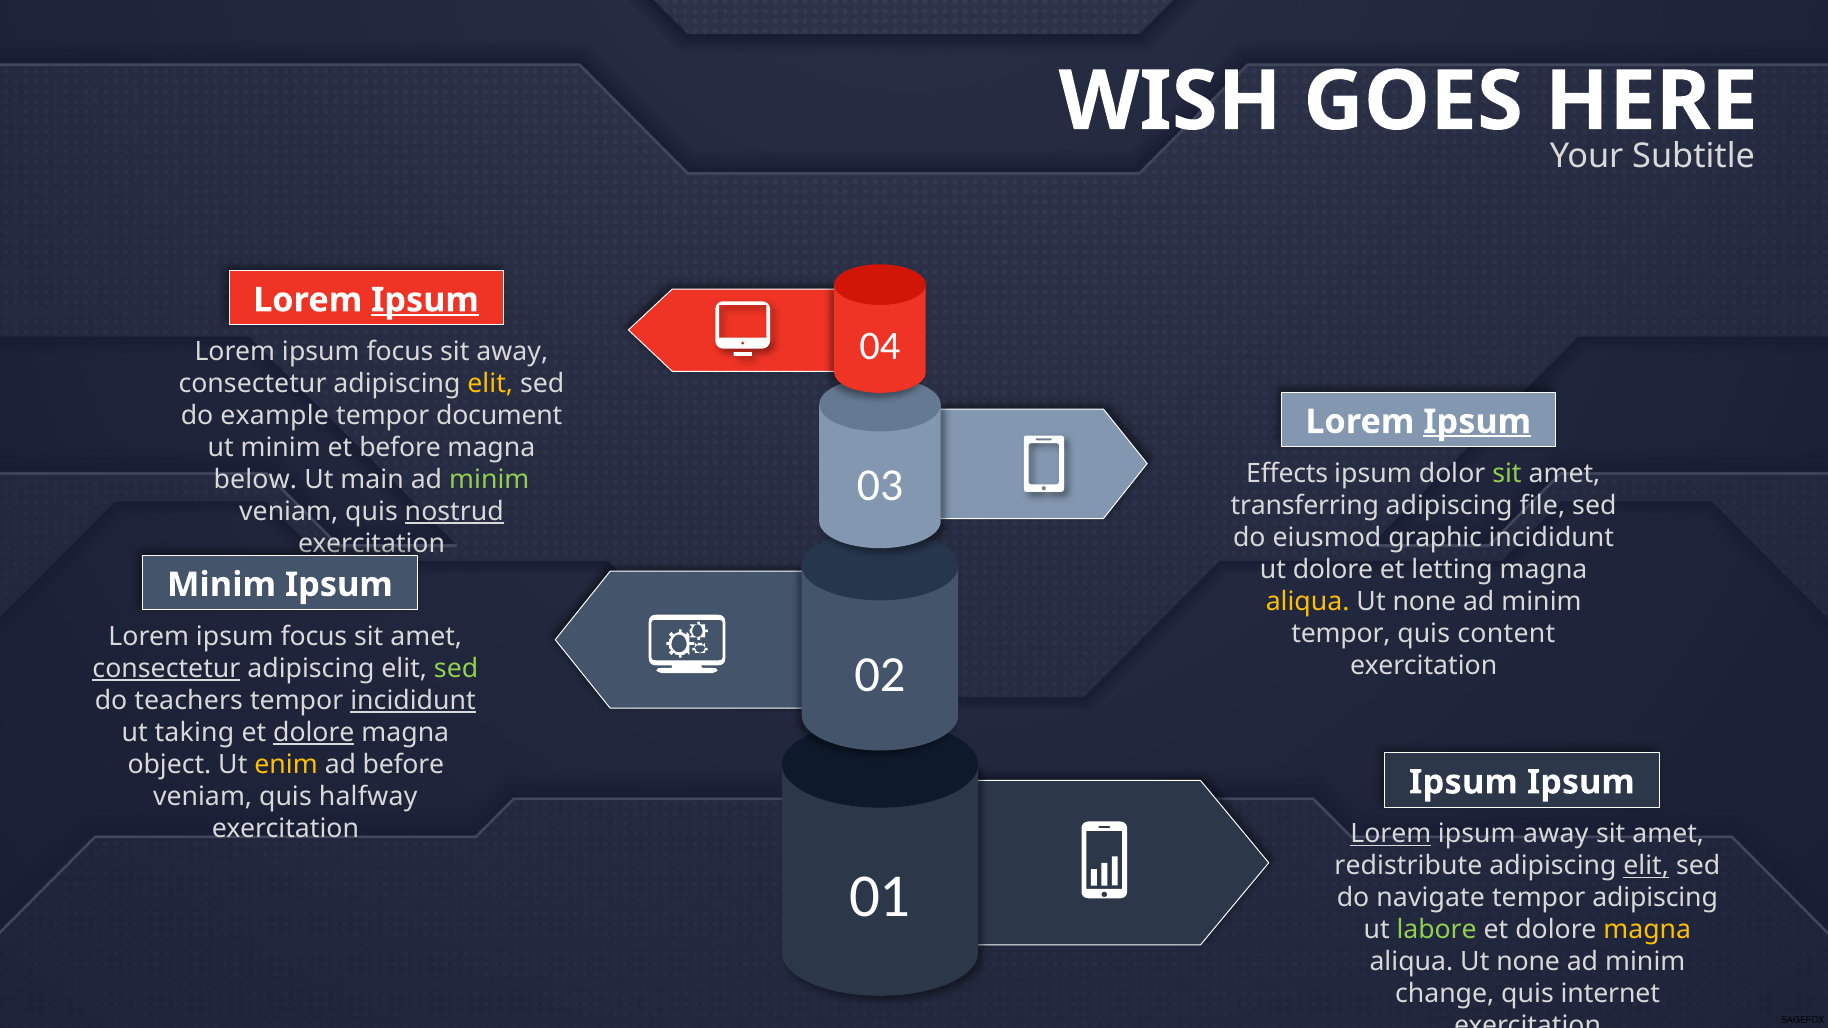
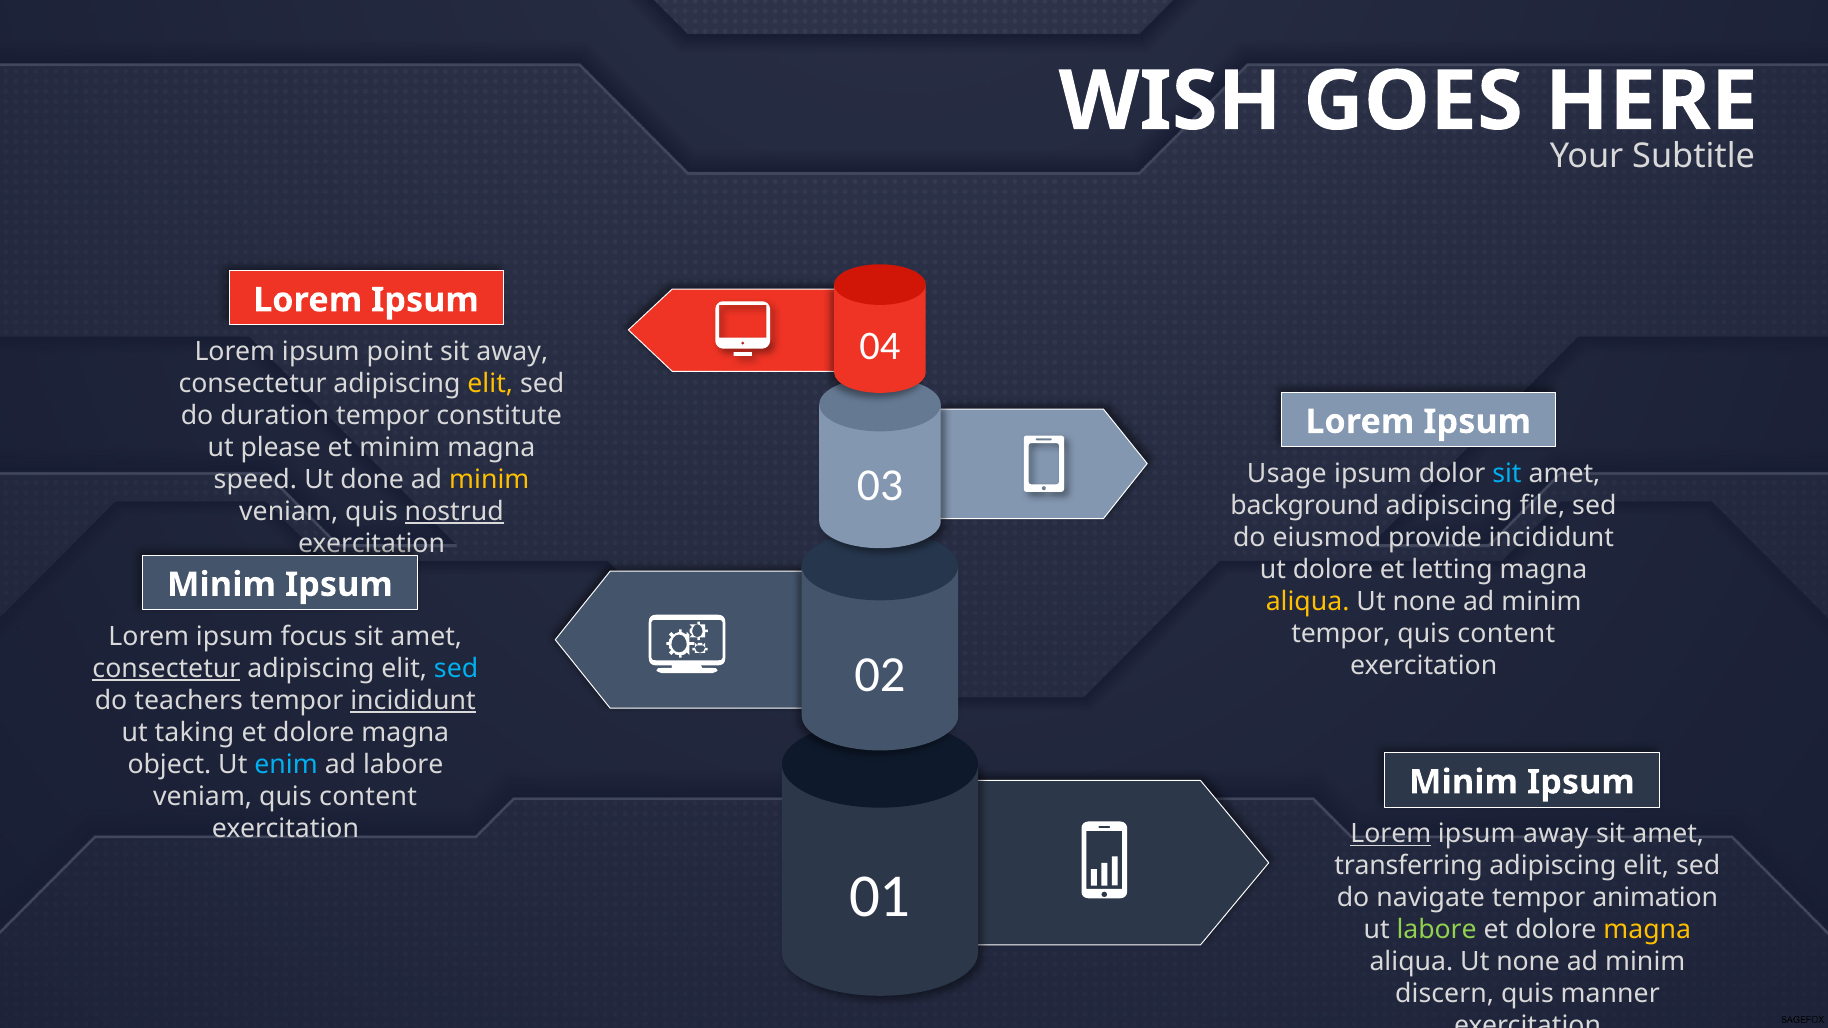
Ipsum underline: present -> none (425, 300)
focus: focus -> point (400, 352)
example: example -> duration (275, 416)
document: document -> constitute (499, 416)
Ipsum underline: present -> none (1477, 422)
ut minim: minim -> please (281, 448)
et before: before -> minim (400, 448)
Effects: Effects -> Usage (1287, 474)
sit colour: light green -> light blue (1507, 474)
below: below -> speed (255, 480)
main: main -> done (372, 480)
minim colour: light green -> yellow (489, 480)
transferring: transferring -> background (1305, 506)
graphic: graphic -> provide (1435, 538)
sed colour: light green -> light blue (456, 669)
dolore underline: present -> none (314, 733)
enim colour: yellow -> light blue (286, 765)
ad before: before -> labore (403, 765)
Ipsum: Ipsum -> Minim (1464, 782)
veniam quis halfway: halfway -> content (368, 797)
redistribute: redistribute -> transferring (1409, 866)
elit underline: present -> none (1646, 866)
tempor adipiscing: adipiscing -> animation (1655, 898)
change: change -> discern (1445, 994)
internet: internet -> manner (1610, 994)
